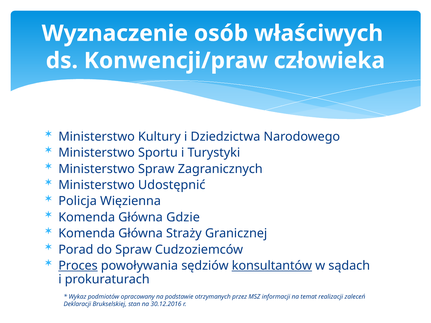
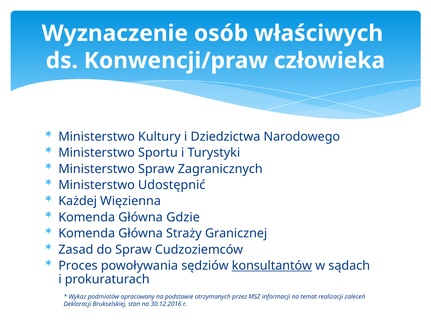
Policja: Policja -> Każdej (78, 201)
Porad: Porad -> Zasad (76, 250)
Proces underline: present -> none (78, 266)
